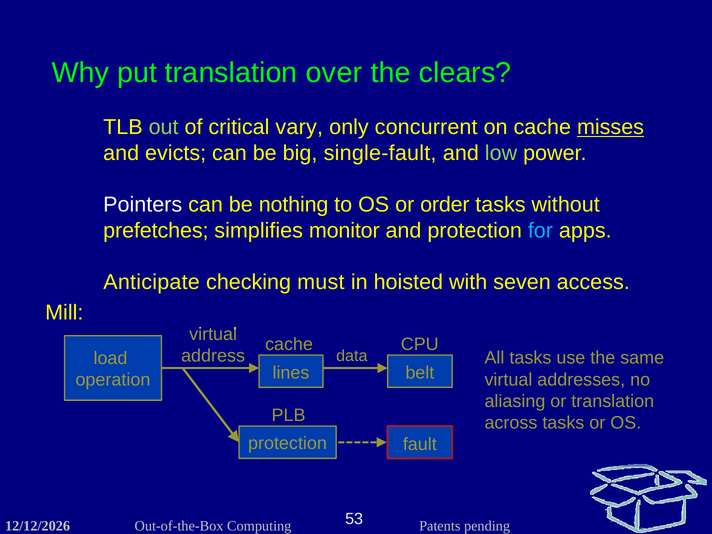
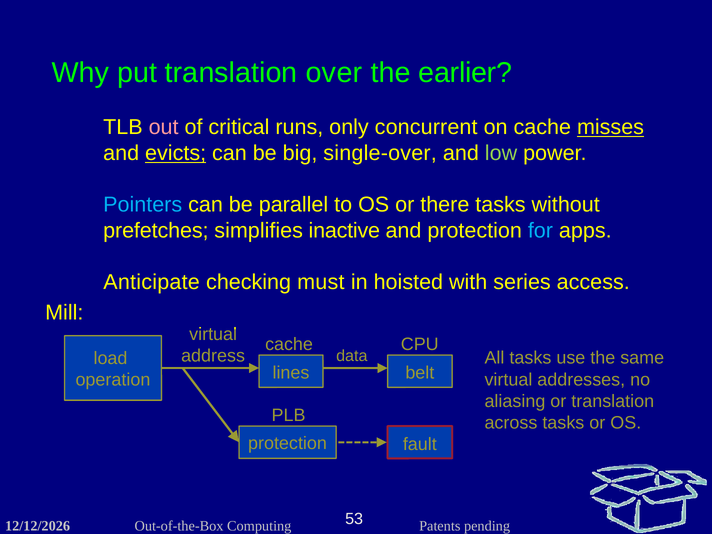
clears: clears -> earlier (465, 73)
out colour: light green -> pink (164, 127)
vary: vary -> runs (299, 127)
evicts underline: none -> present (176, 153)
single-fault: single-fault -> single-over (380, 153)
Pointers colour: white -> light blue (143, 205)
nothing: nothing -> parallel (294, 205)
order: order -> there (445, 205)
monitor: monitor -> inactive (344, 231)
seven: seven -> series (522, 282)
